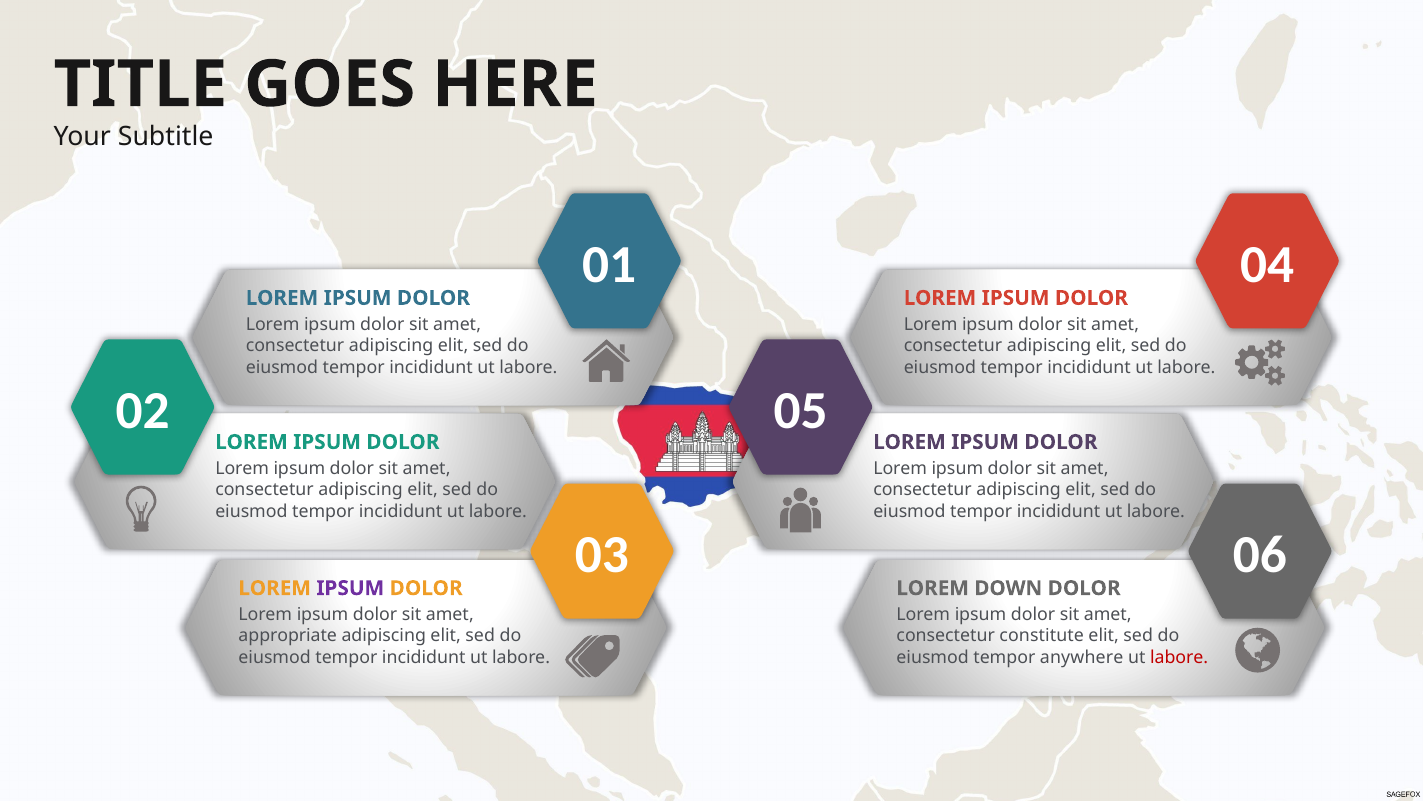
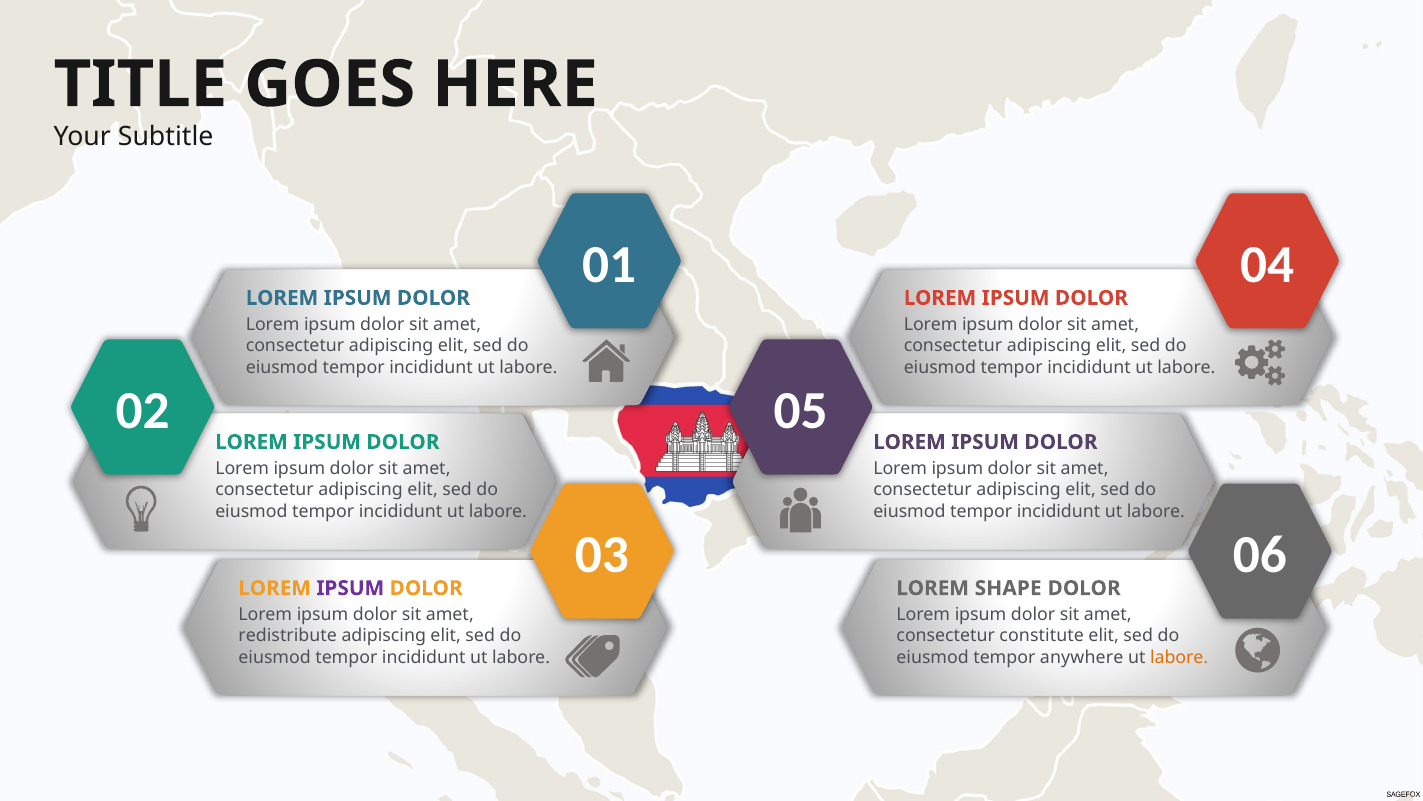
DOWN: DOWN -> SHAPE (1008, 588)
appropriate: appropriate -> redistribute (288, 636)
labore colour: red -> orange (1179, 657)
